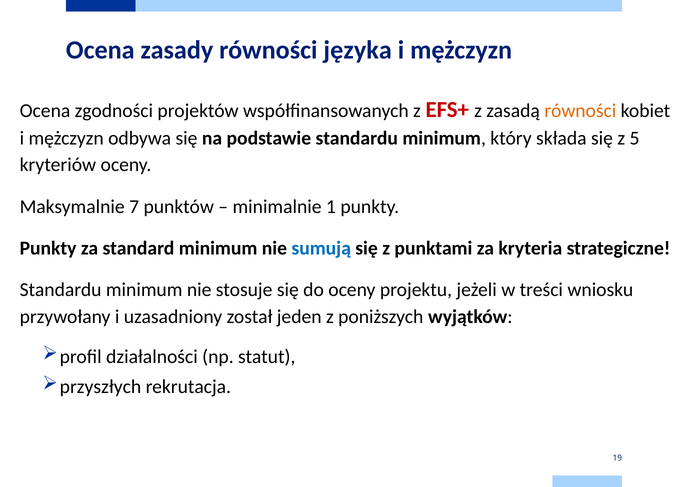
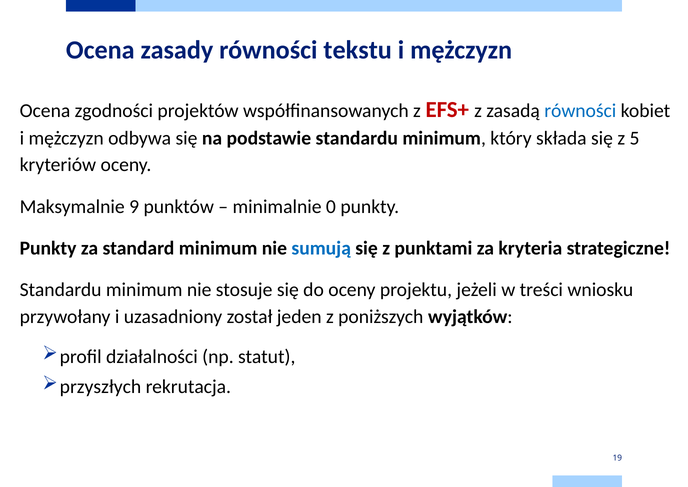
języka: języka -> tekstu (358, 50)
równości colour: orange -> blue (580, 111)
7: 7 -> 9 (134, 206)
1: 1 -> 0 (331, 206)
